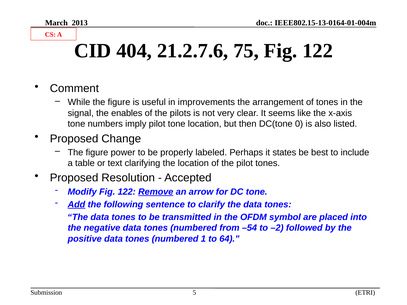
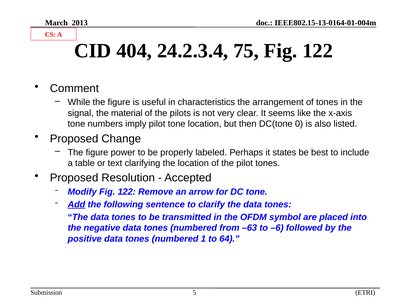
21.2.7.6: 21.2.7.6 -> 24.2.3.4 (193, 51)
improvements: improvements -> characteristics (206, 102)
enables: enables -> material (127, 113)
Remove underline: present -> none (156, 192)
–54: –54 -> –63 (249, 228)
–2: –2 -> –6 (277, 228)
